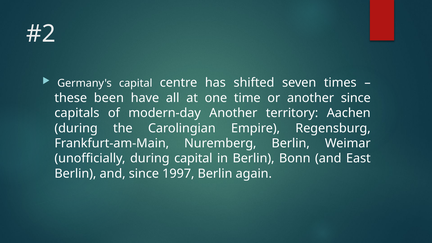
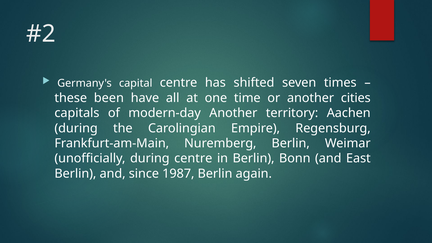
another since: since -> cities (356, 98)
during capital: capital -> centre (193, 158)
1997: 1997 -> 1987 (178, 174)
